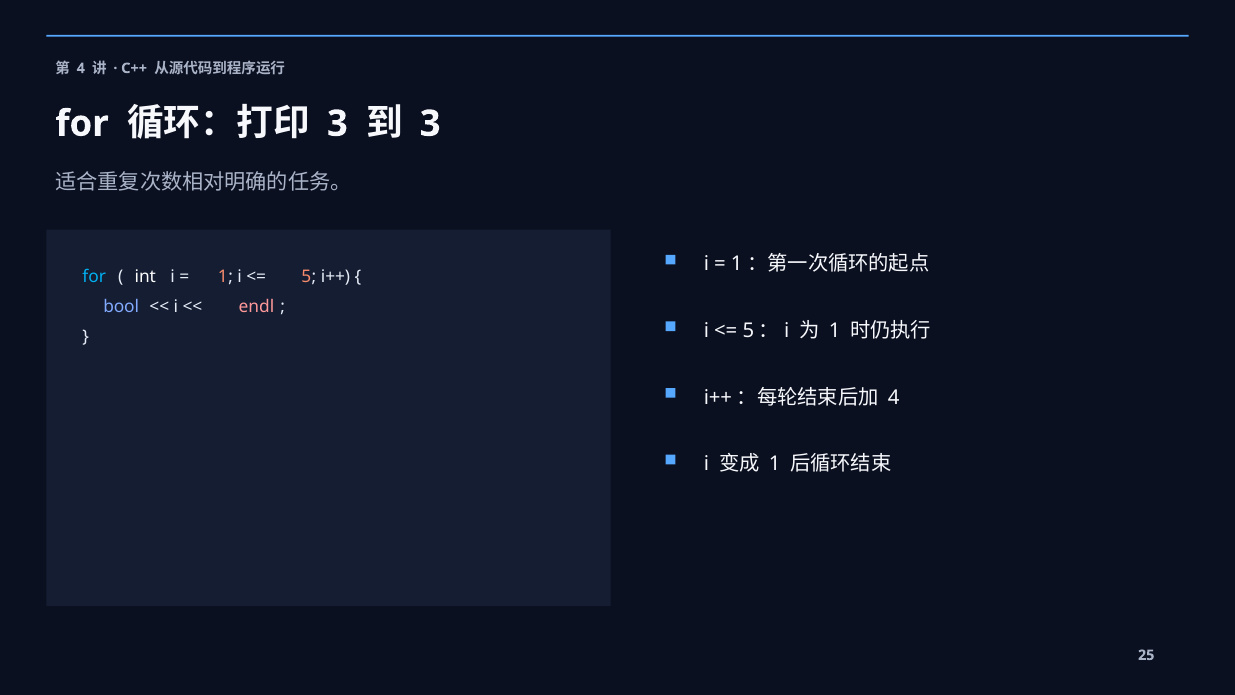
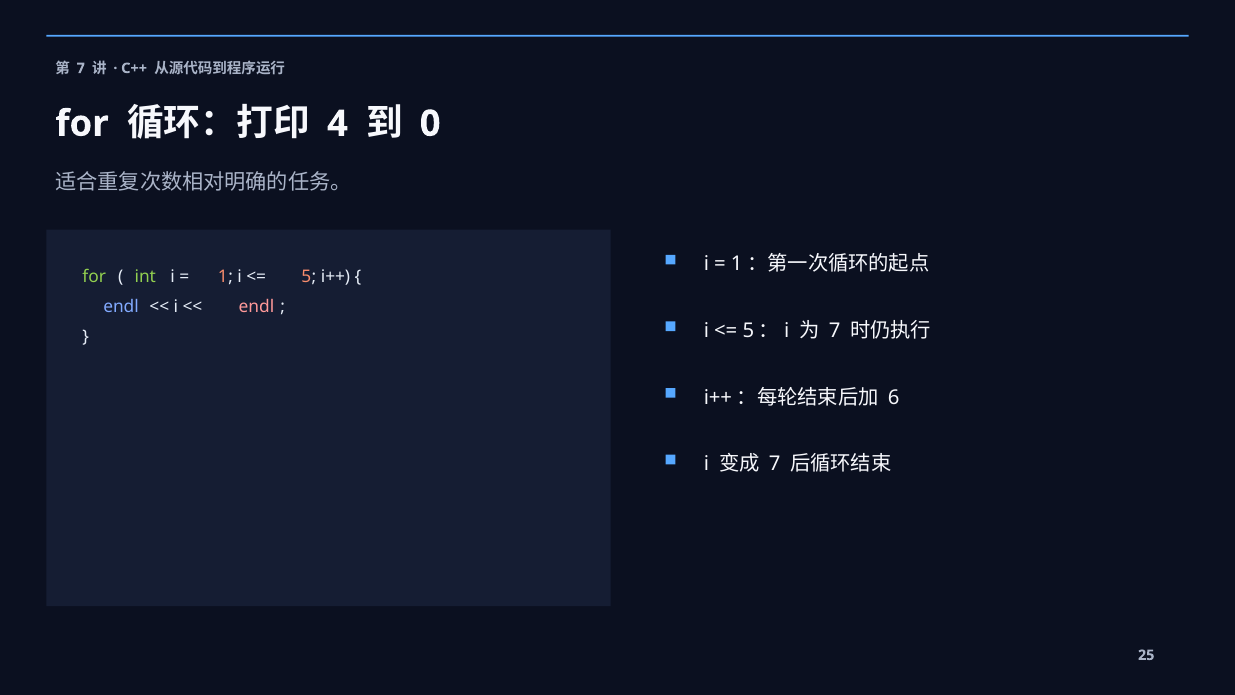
4: 4 -> 7 (81, 68)
3: 3 -> 4 (337, 124)
3: 3 -> 0 (430, 124)
for colour: light blue -> light green (94, 277)
int colour: white -> light green (145, 277)
bool: bool -> endl (121, 307)
1: 1 -> 7 (835, 331)
4: 4 -> 6 (894, 397)
1: 1 -> 7 (775, 464)
